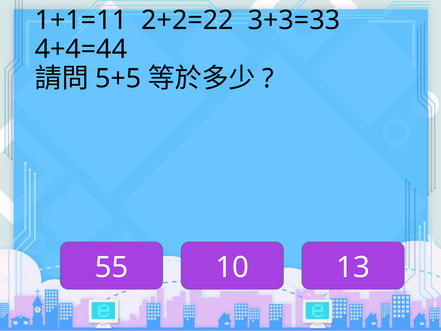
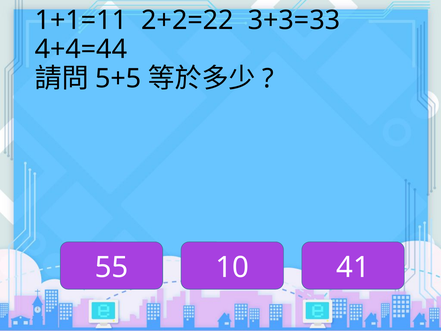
13: 13 -> 41 (353, 267)
